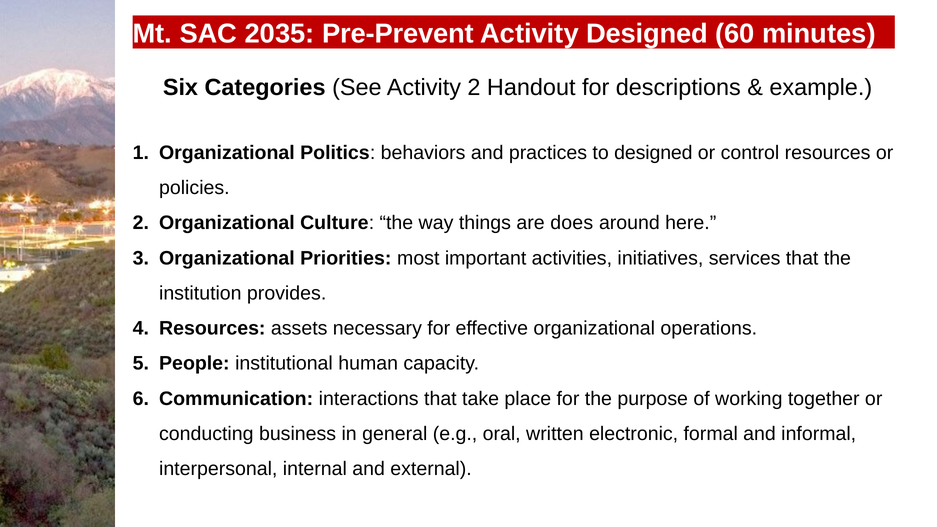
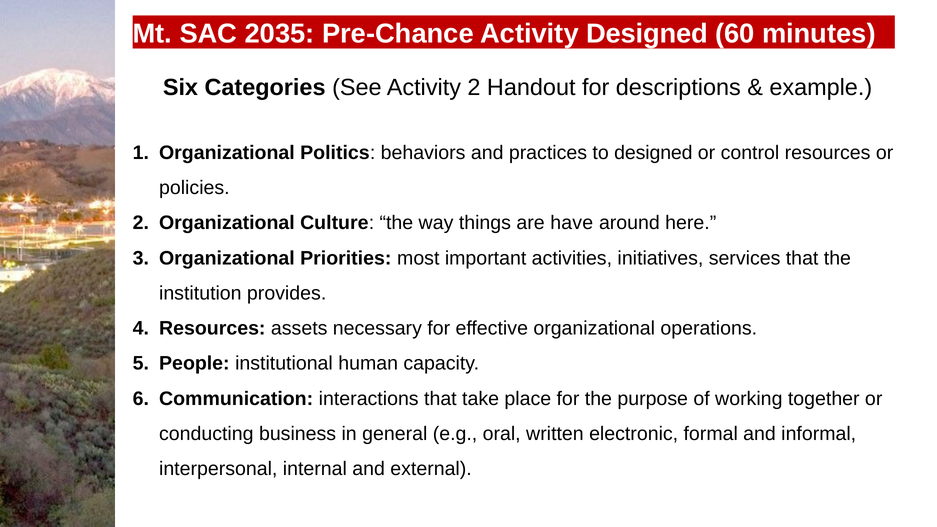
Pre-Prevent: Pre-Prevent -> Pre-Chance (398, 34)
does: does -> have (572, 223)
